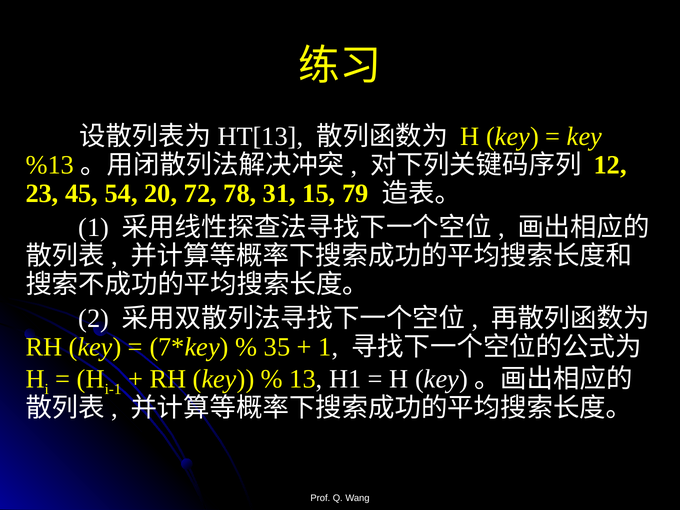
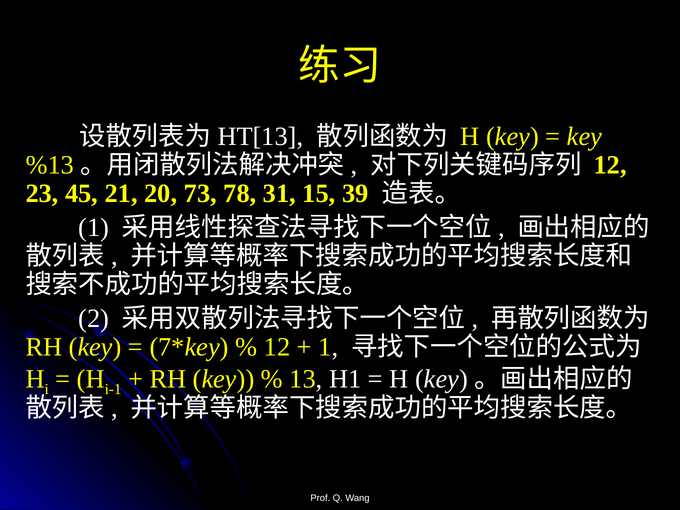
54: 54 -> 21 (121, 194)
72: 72 -> 73 (200, 194)
79: 79 -> 39 (355, 194)
35: 35 -> 12 (277, 347)
